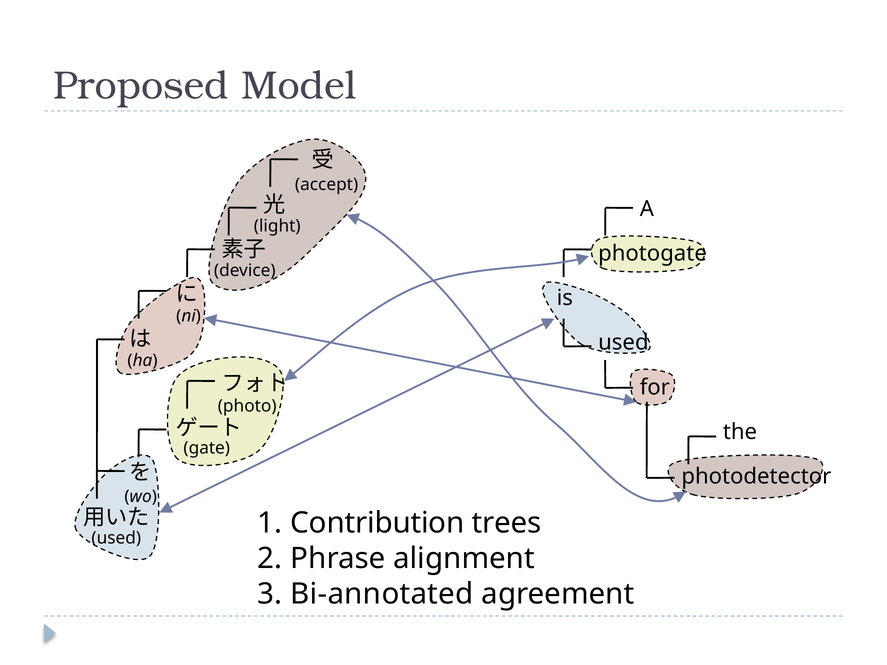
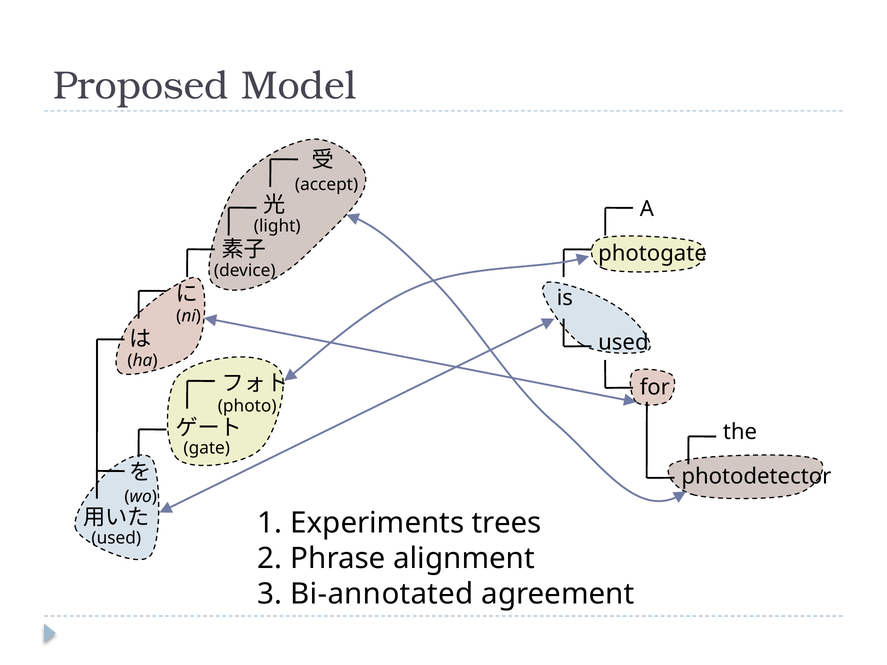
Contribution: Contribution -> Experiments (377, 523)
